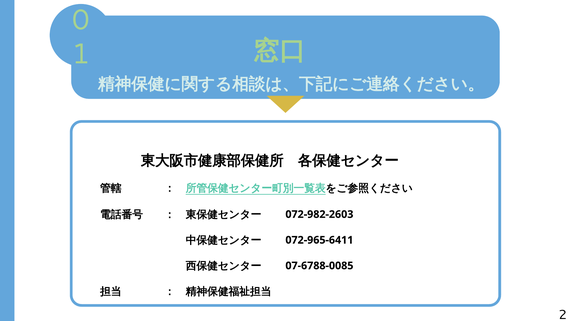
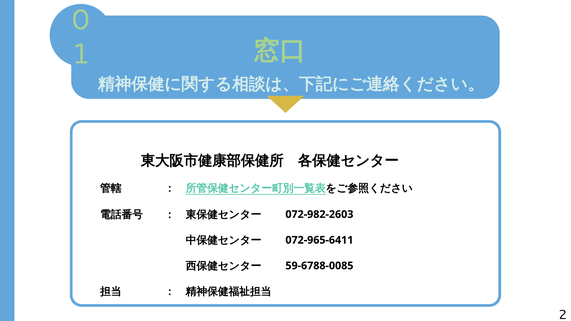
07-6788-0085: 07-6788-0085 -> 59-6788-0085 (319, 266)
